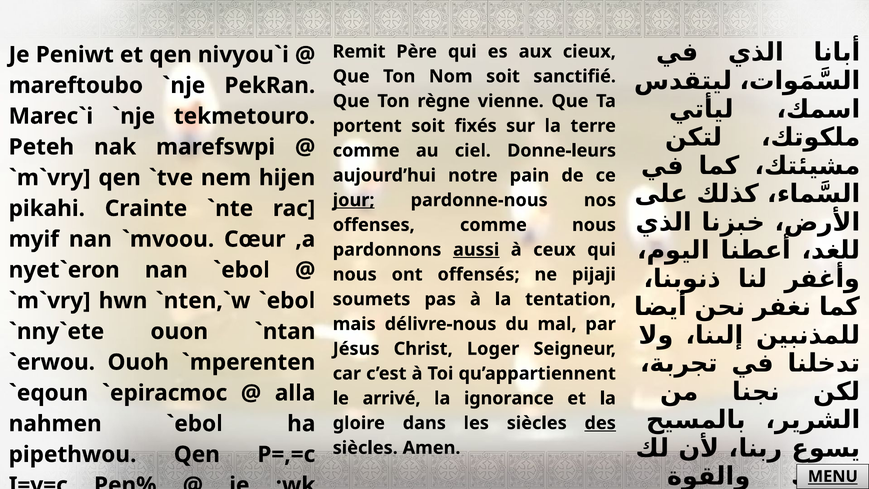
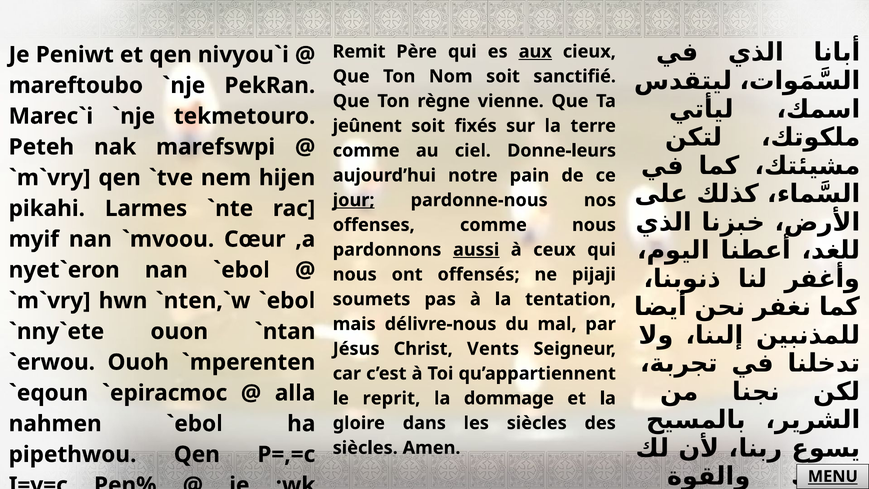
aux underline: none -> present (535, 52)
portent: portent -> jeûnent (367, 126)
Crainte: Crainte -> Larmes (146, 208)
Loger: Loger -> Vents (493, 349)
arrivé: arrivé -> reprit (391, 398)
ignorance: ignorance -> dommage (509, 398)
des underline: present -> none (600, 423)
